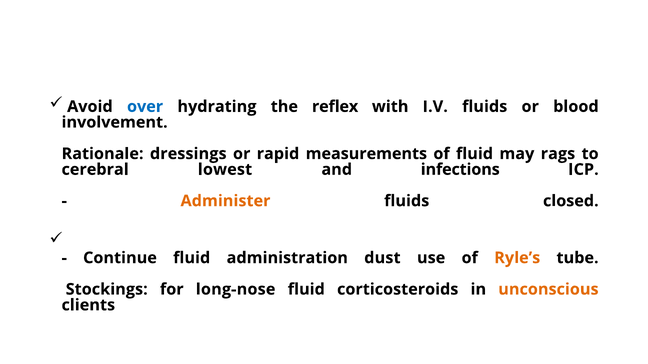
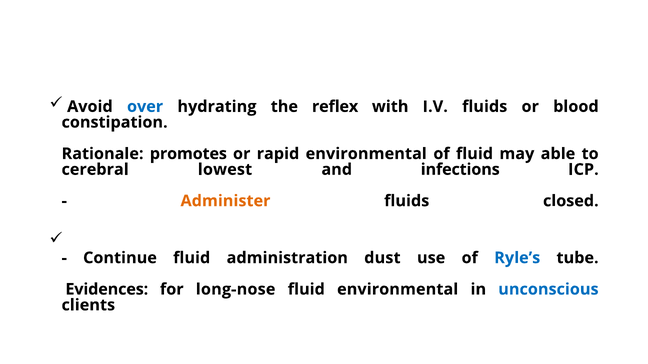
involvement: involvement -> constipation (115, 122)
dressings: dressings -> promotes (188, 154)
rapid measurements: measurements -> environmental (366, 154)
rags: rags -> able (558, 154)
Ryle’s colour: orange -> blue (517, 258)
Stockings: Stockings -> Evidences (107, 290)
fluid corticosteroids: corticosteroids -> environmental (398, 290)
unconscious colour: orange -> blue (548, 290)
